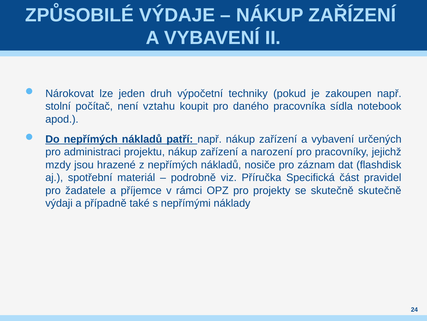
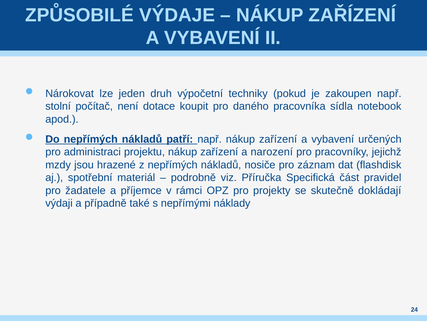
vztahu: vztahu -> dotace (159, 106)
skutečně skutečně: skutečně -> dokládají (380, 190)
